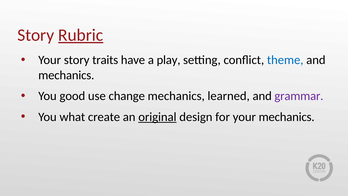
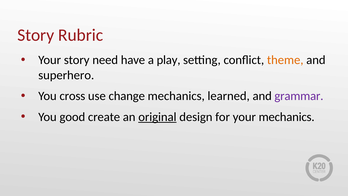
Rubric underline: present -> none (81, 35)
traits: traits -> need (105, 60)
theme colour: blue -> orange (285, 60)
mechanics: mechanics -> superhero (66, 75)
good: good -> cross (72, 96)
what: what -> good (72, 117)
